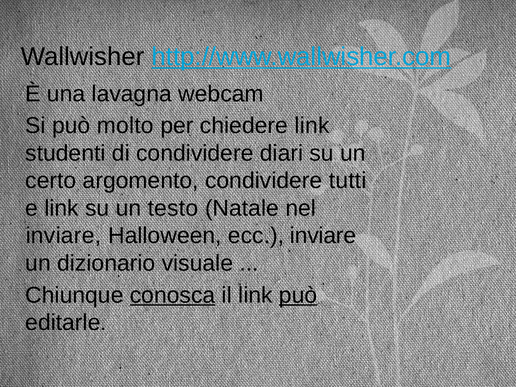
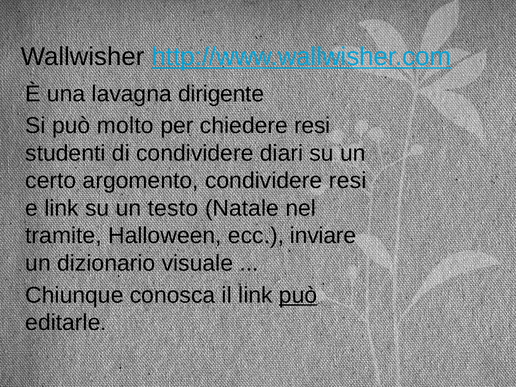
webcam: webcam -> dirigente (221, 94)
chiedere link: link -> resi (312, 126)
condividere tutti: tutti -> resi (348, 181)
inviare: inviare -> tramite (64, 236)
conosca underline: present -> none (173, 295)
